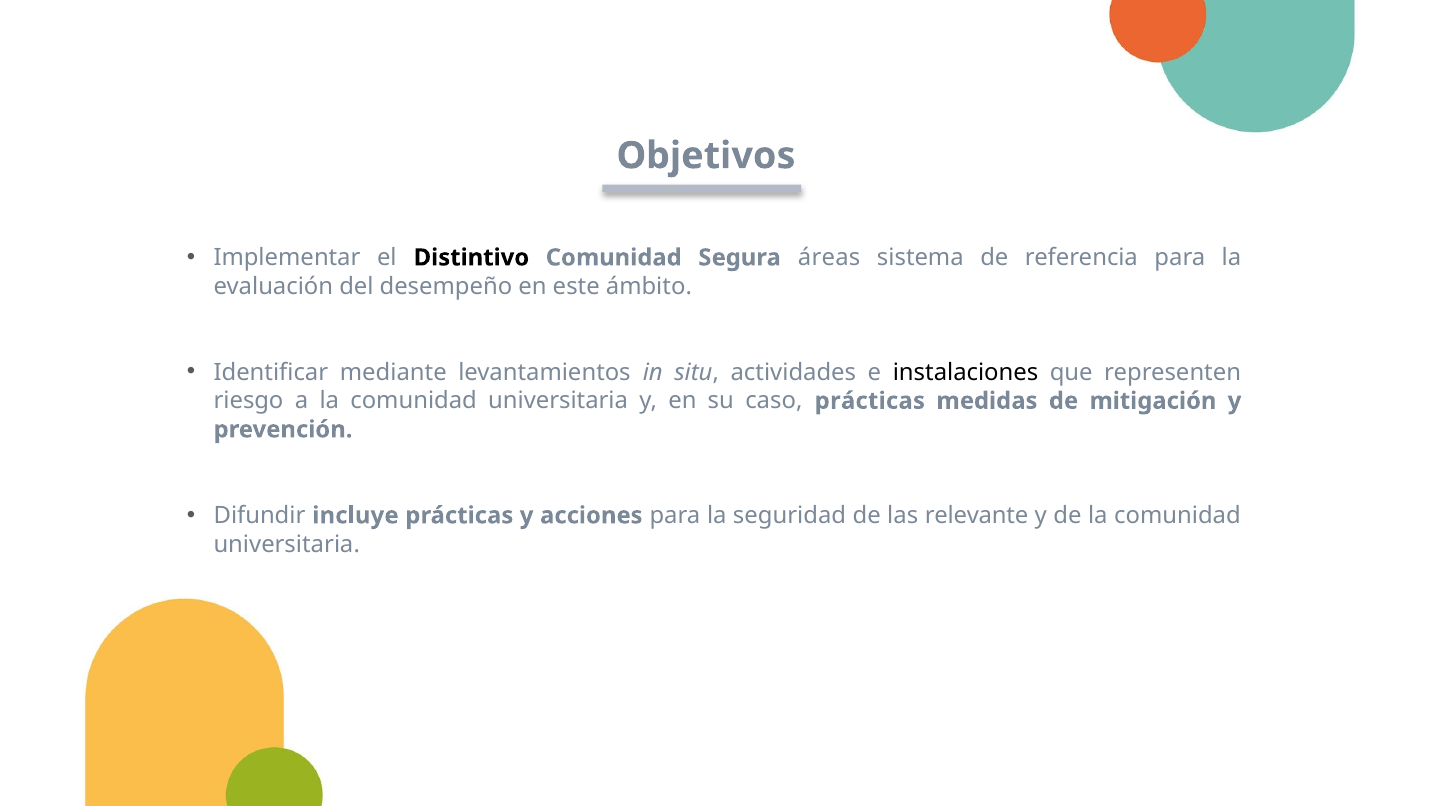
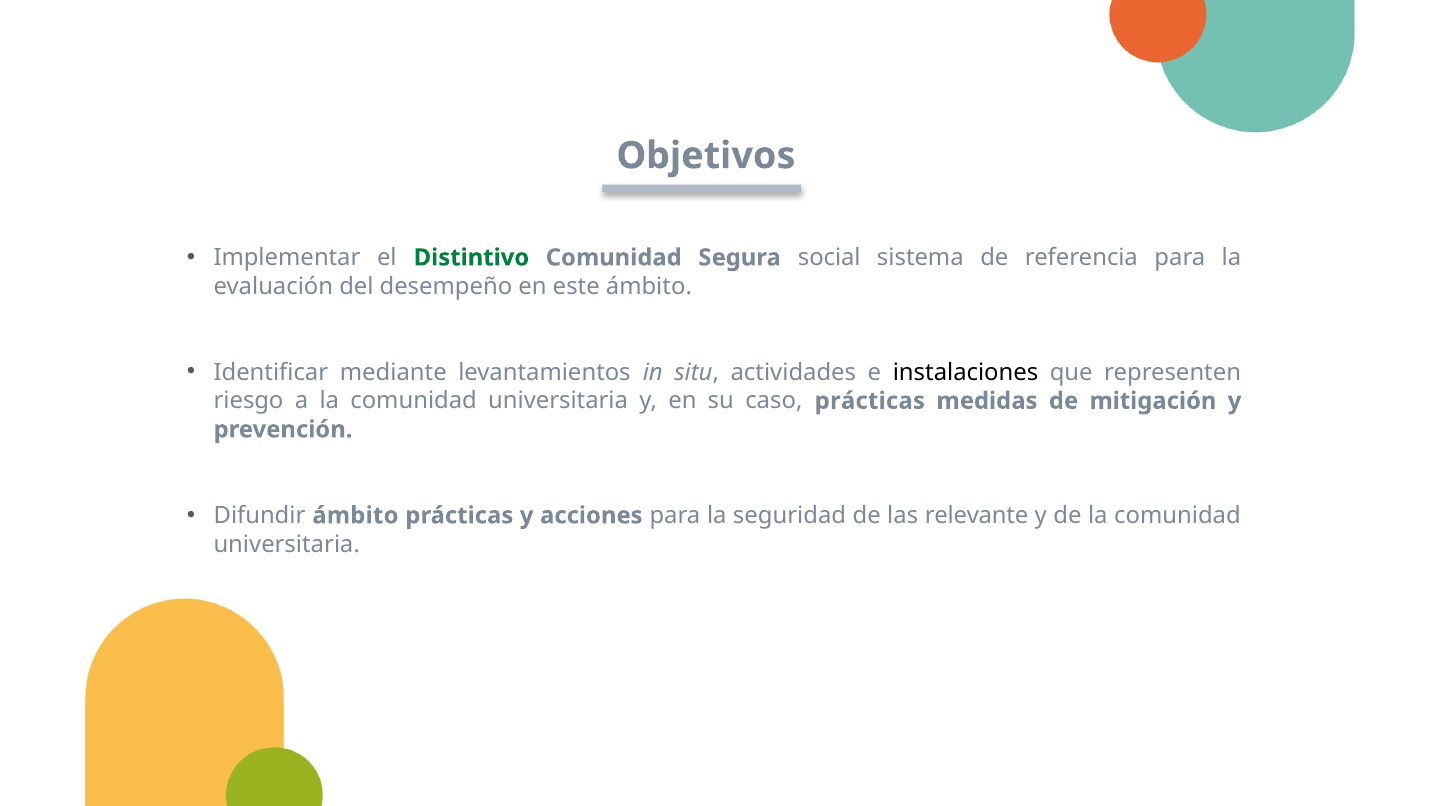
Distintivo colour: black -> green (471, 258)
áreas: áreas -> social (829, 258)
Difundir incluye: incluye -> ámbito (355, 516)
